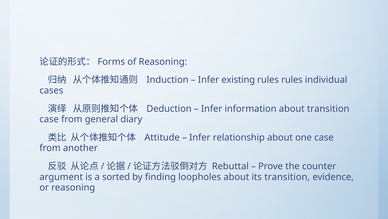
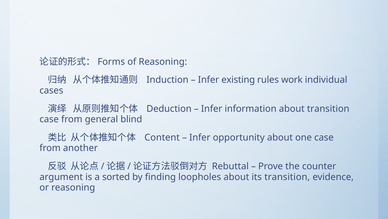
rules rules: rules -> work (292, 80)
diary: diary -> blind (131, 119)
Attitude: Attitude -> Content (162, 137)
relationship: relationship -> opportunity (239, 137)
